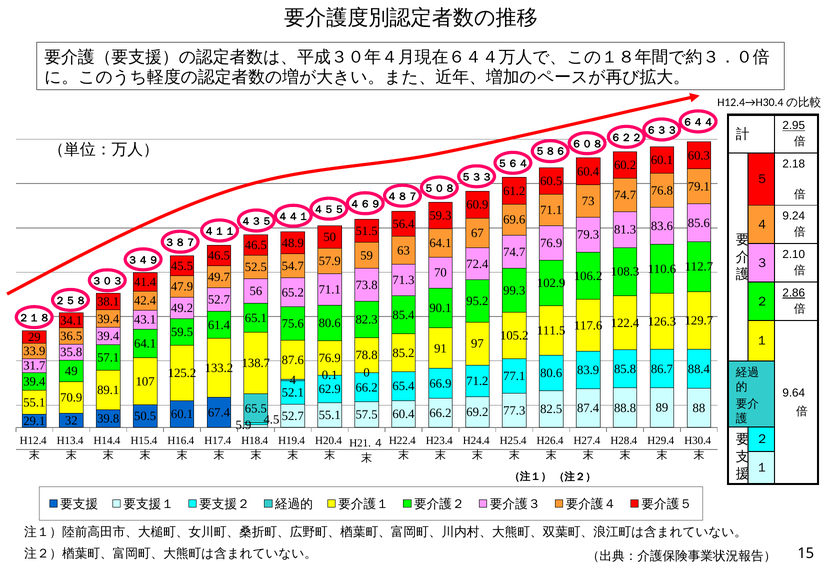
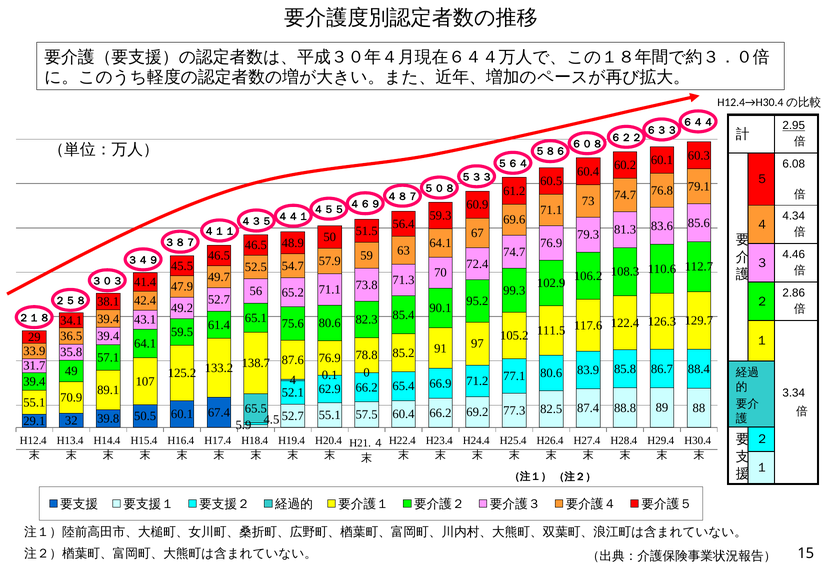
2.18: 2.18 -> 6.08 (794, 164)
9.24: 9.24 -> 4.34 (794, 216)
2.10: 2.10 -> 4.46 (794, 255)
2.86 underline: present -> none (794, 293)
9.64: 9.64 -> 3.34 (794, 393)
